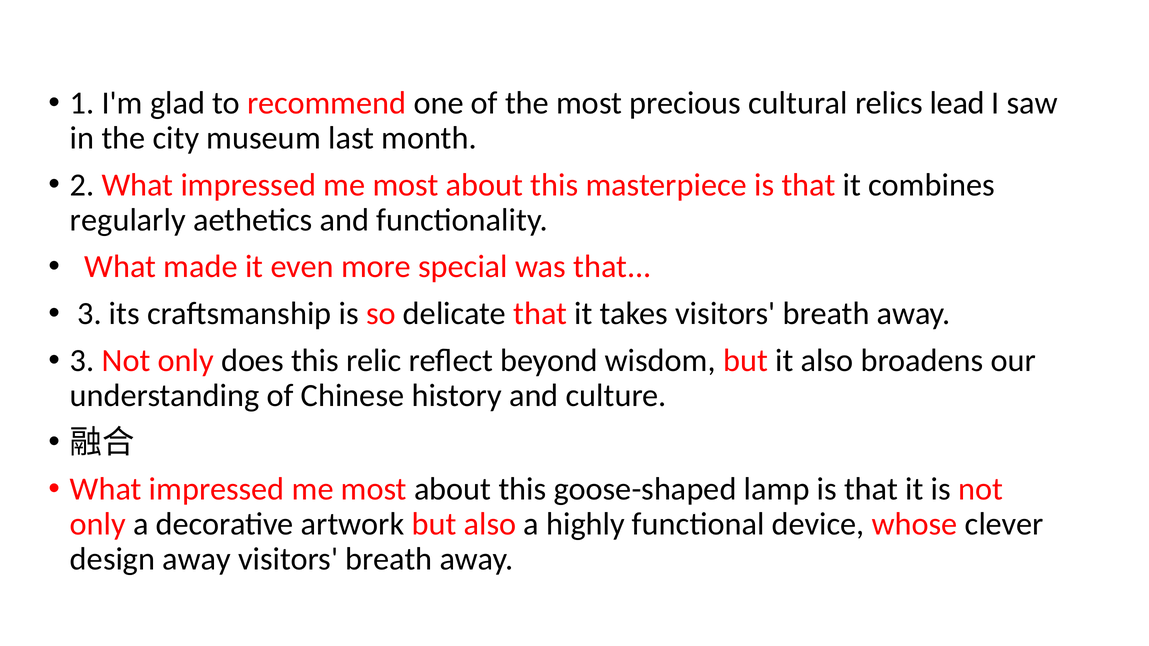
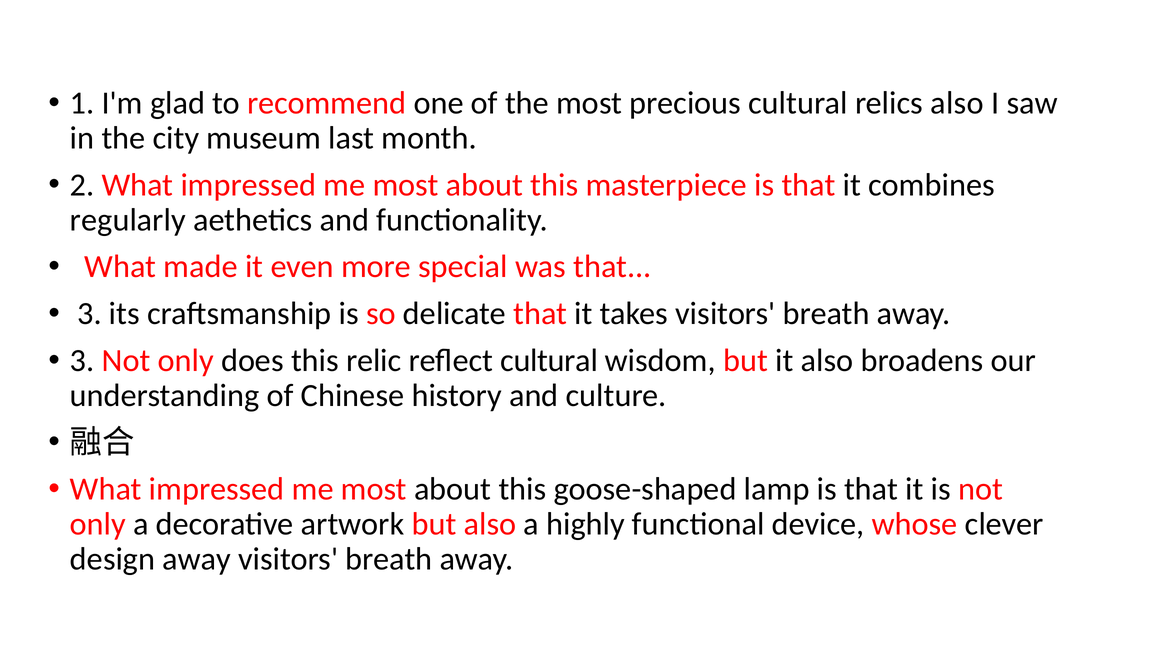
relics lead: lead -> also (957, 103)
reflect beyond: beyond -> cultural (549, 361)
